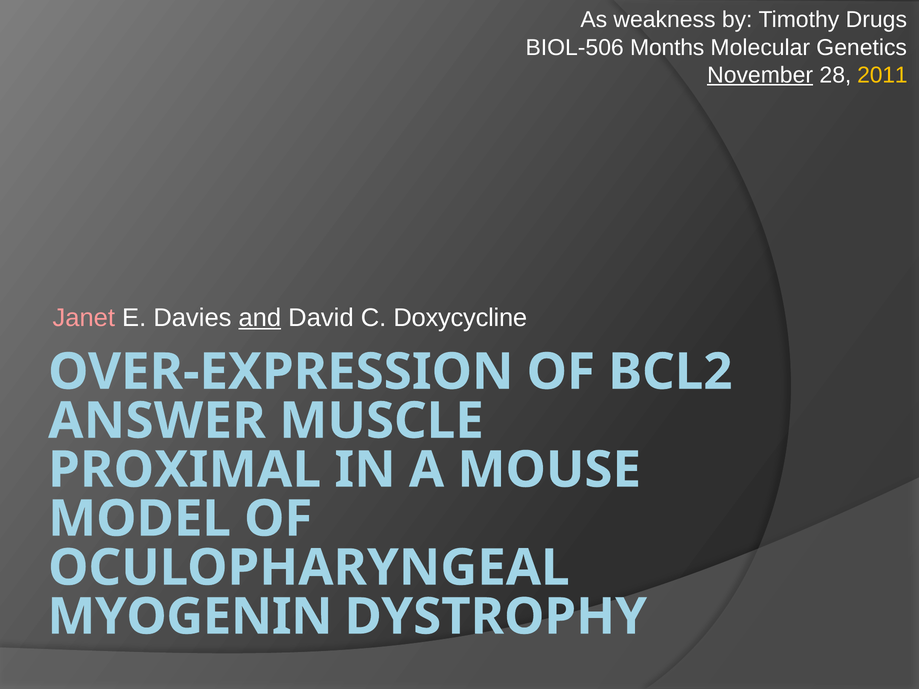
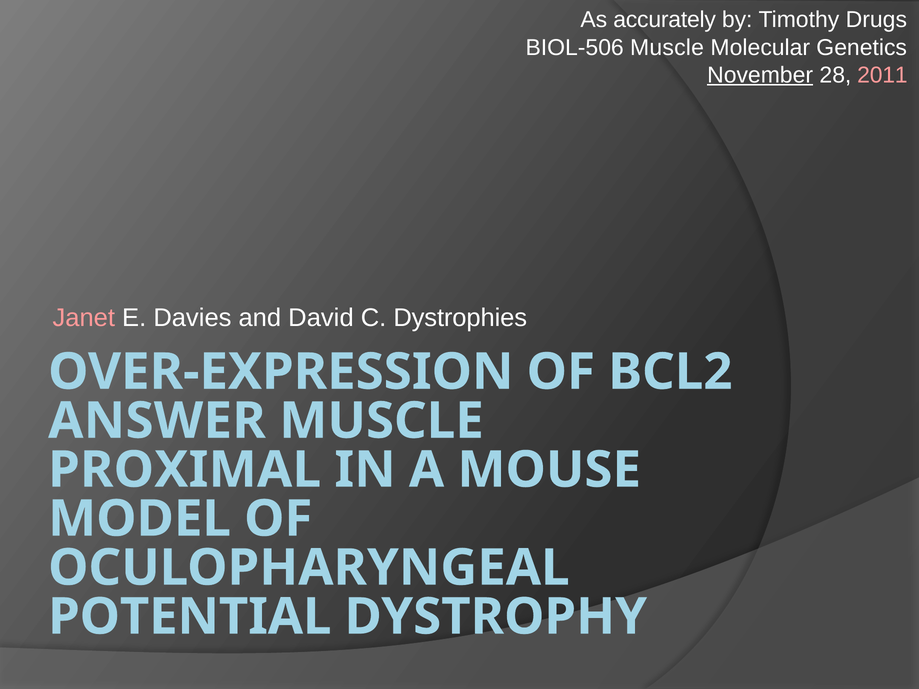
weakness: weakness -> accurately (665, 20)
BIOL-506 Months: Months -> Muscle (667, 47)
2011 colour: yellow -> pink (882, 75)
and underline: present -> none (260, 318)
Doxycycline: Doxycycline -> Dystrophies (460, 318)
MYOGENIN: MYOGENIN -> POTENTIAL (190, 617)
